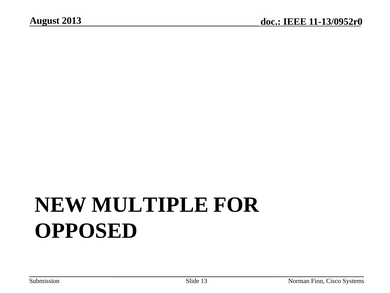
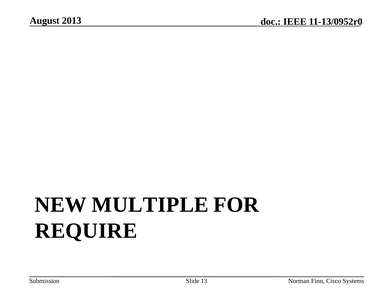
OPPOSED: OPPOSED -> REQUIRE (86, 230)
